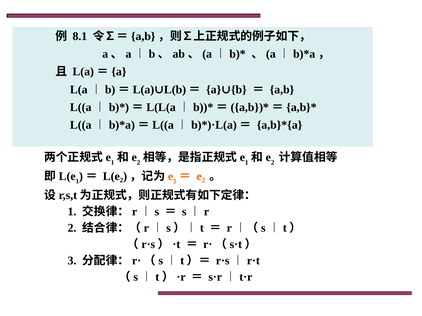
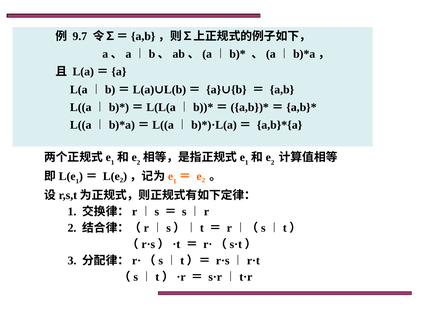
8.1: 8.1 -> 9.7 (80, 36)
